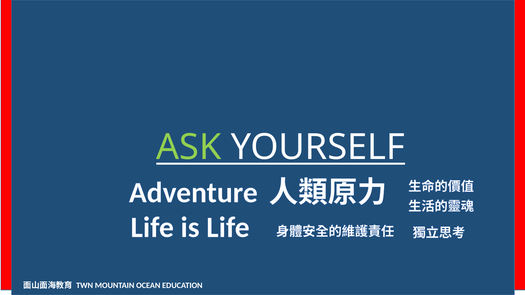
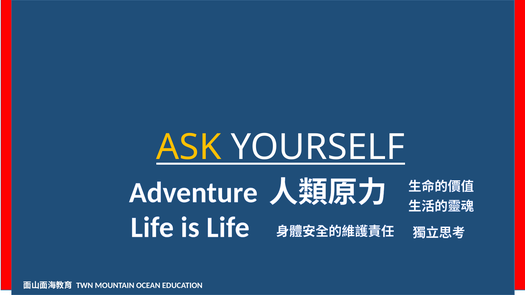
ASK colour: light green -> yellow (189, 147)
